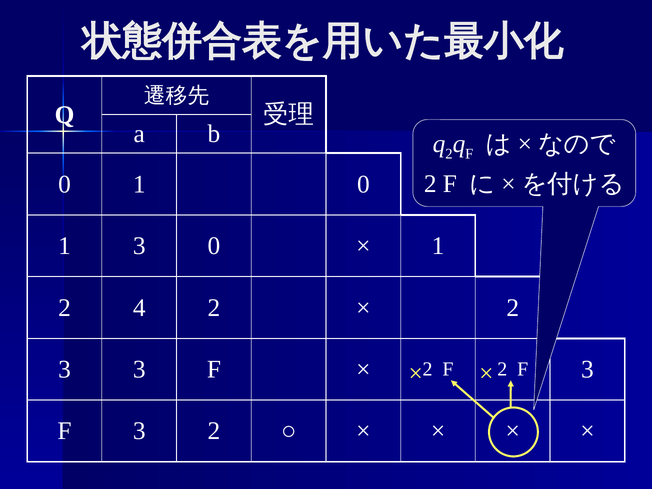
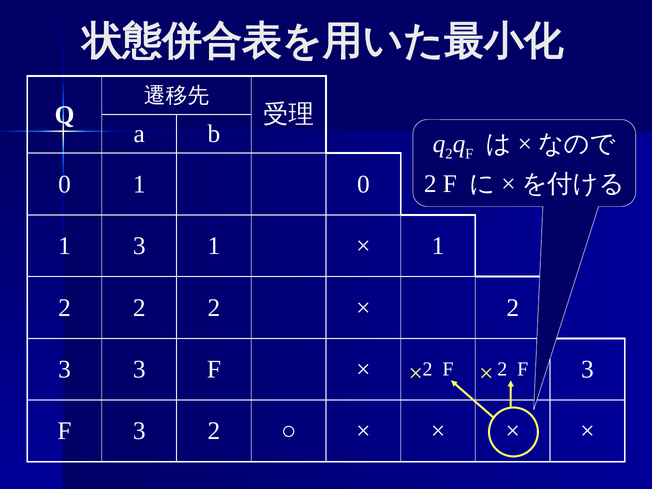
3 0: 0 -> 1 (214, 246)
4: 4 -> 2 (139, 308)
